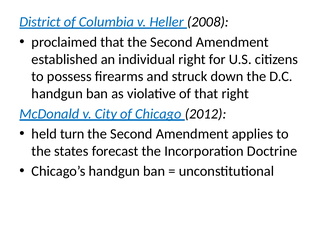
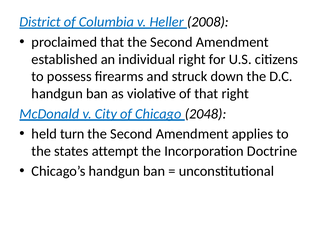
2012: 2012 -> 2048 (206, 114)
forecast: forecast -> attempt (115, 151)
